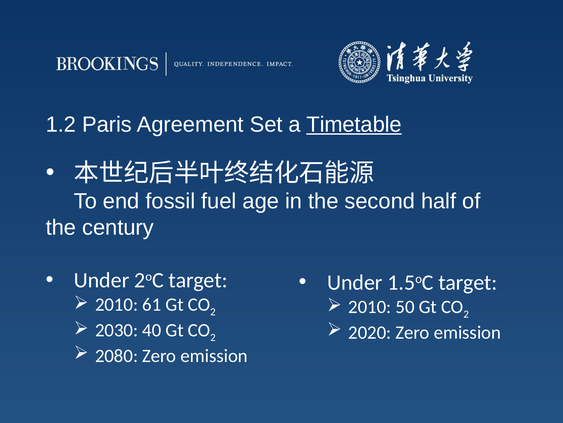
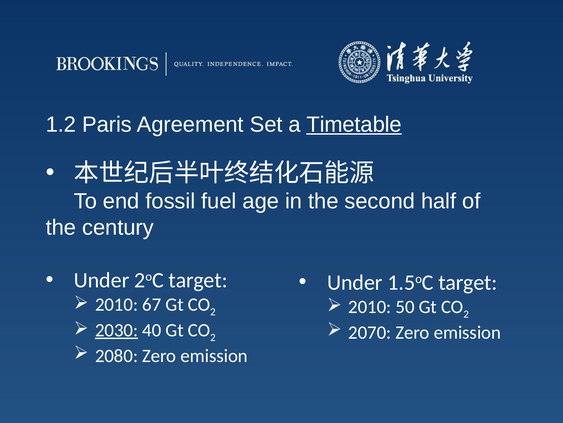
61: 61 -> 67 (152, 304)
2030 underline: none -> present (117, 330)
2020: 2020 -> 2070 (370, 332)
